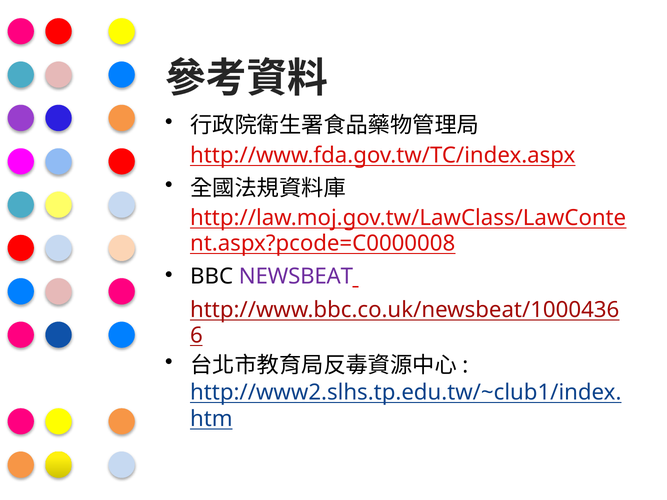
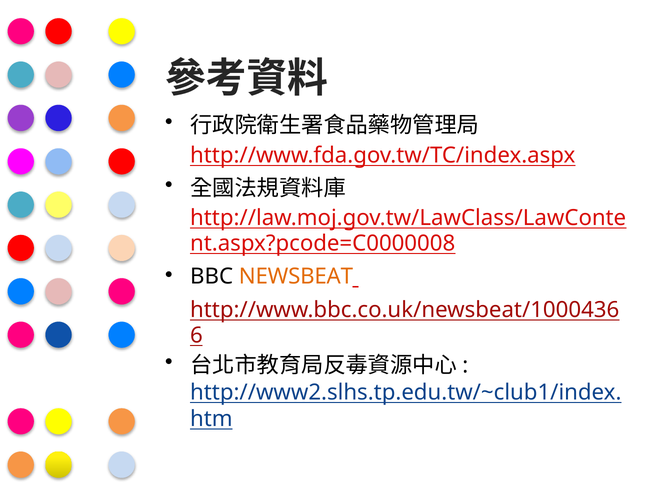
NEWSBEAT colour: purple -> orange (296, 277)
